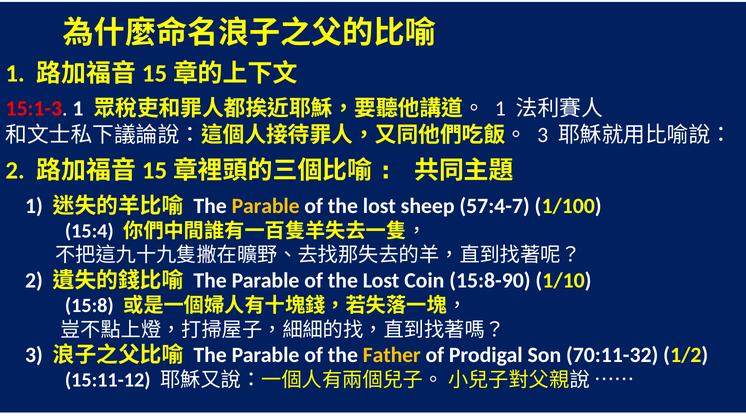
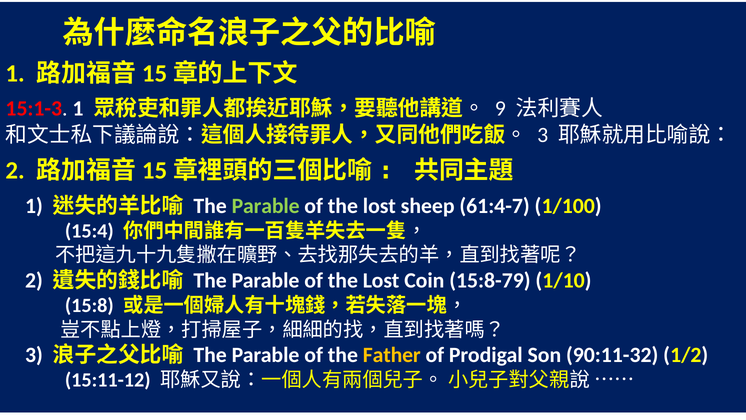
1: 1 -> 9 (500, 109)
Parable colour: yellow -> light green (266, 206)
57:4-7: 57:4-7 -> 61:4-7 (495, 206)
15:8-90: 15:8-90 -> 15:8-79 (490, 280)
70:11-32: 70:11-32 -> 90:11-32 (612, 355)
